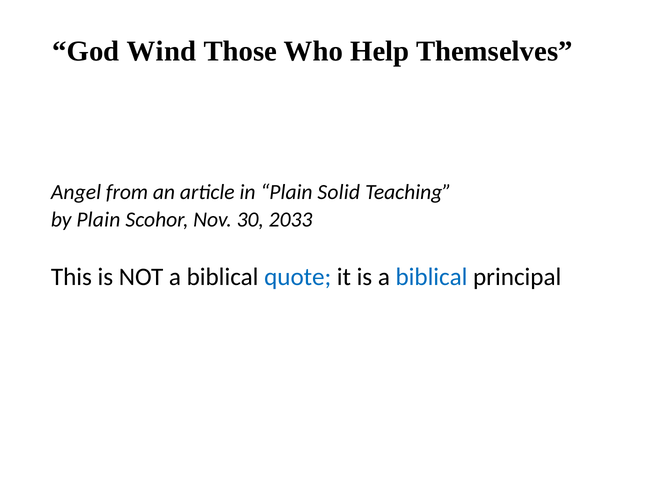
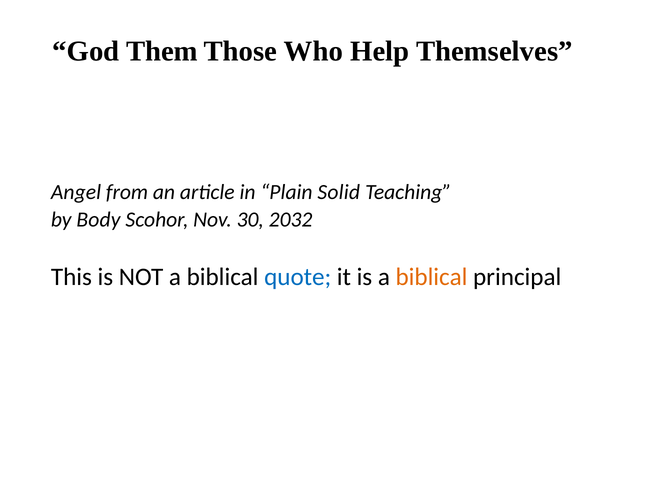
Wind: Wind -> Them (162, 51)
by Plain: Plain -> Body (98, 220)
2033: 2033 -> 2032 (291, 220)
biblical colour: blue -> orange (432, 277)
